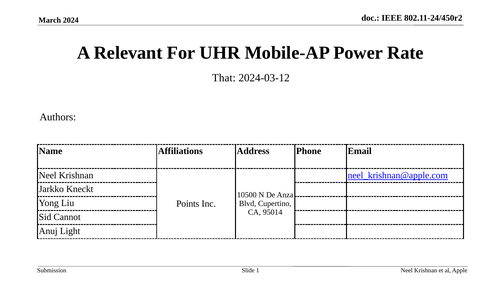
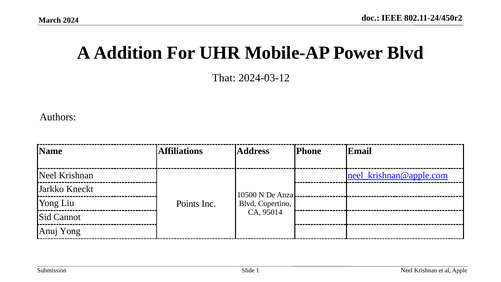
Relevant: Relevant -> Addition (128, 53)
Power Rate: Rate -> Blvd (406, 53)
Anuj Light: Light -> Yong (70, 231)
